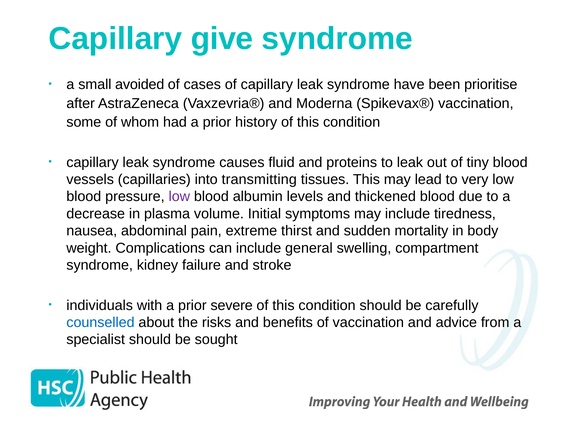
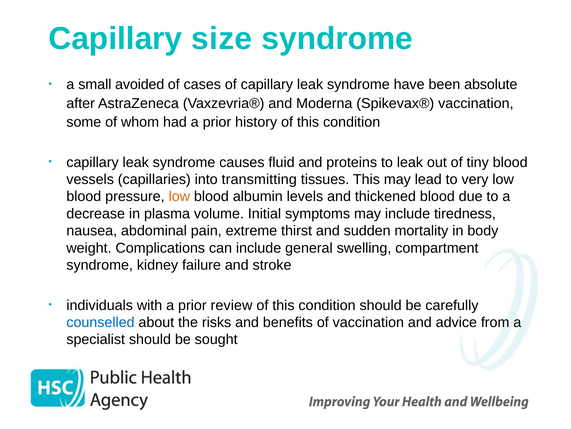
give: give -> size (222, 39)
prioritise: prioritise -> absolute (491, 84)
low colour: purple -> orange (179, 196)
severe: severe -> review (232, 305)
